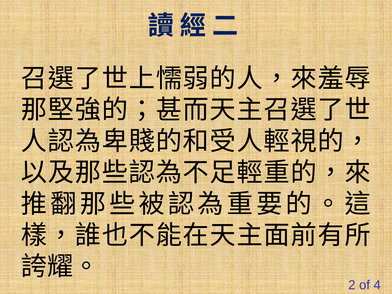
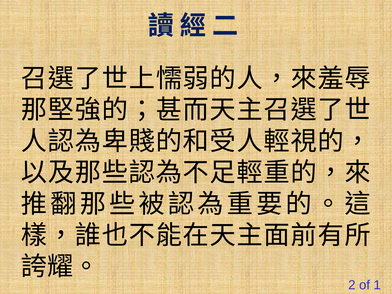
4: 4 -> 1 (377, 285)
